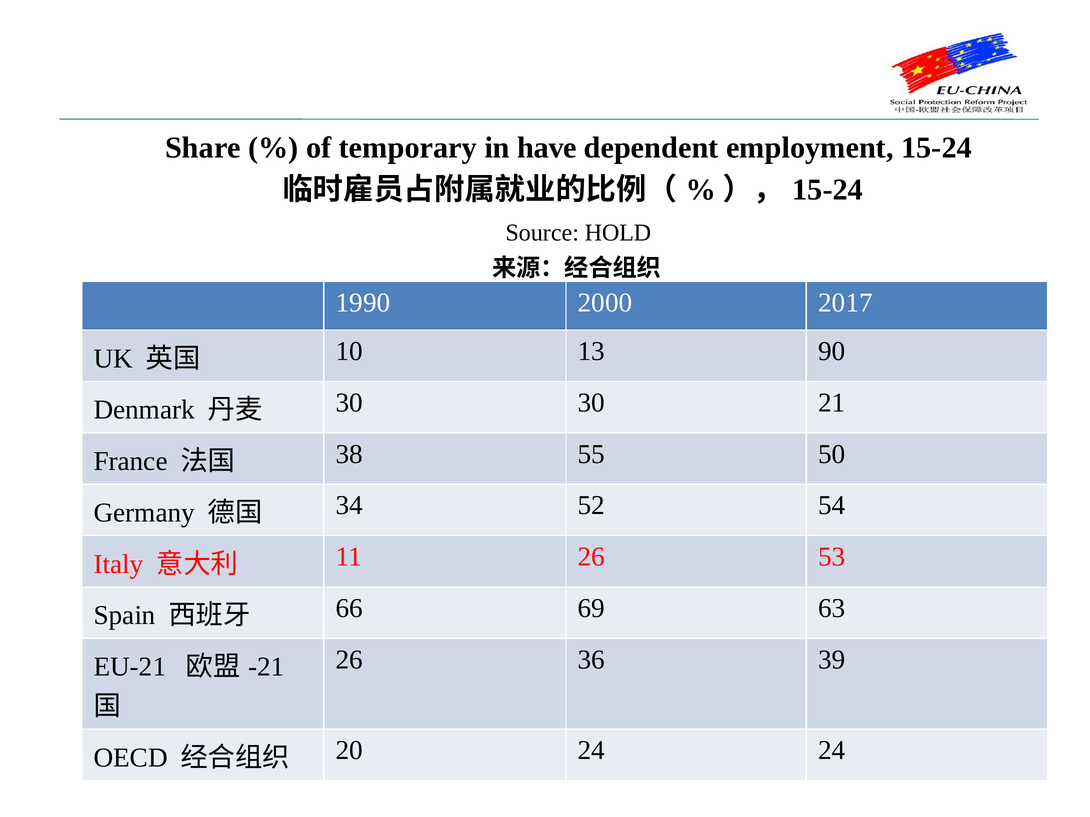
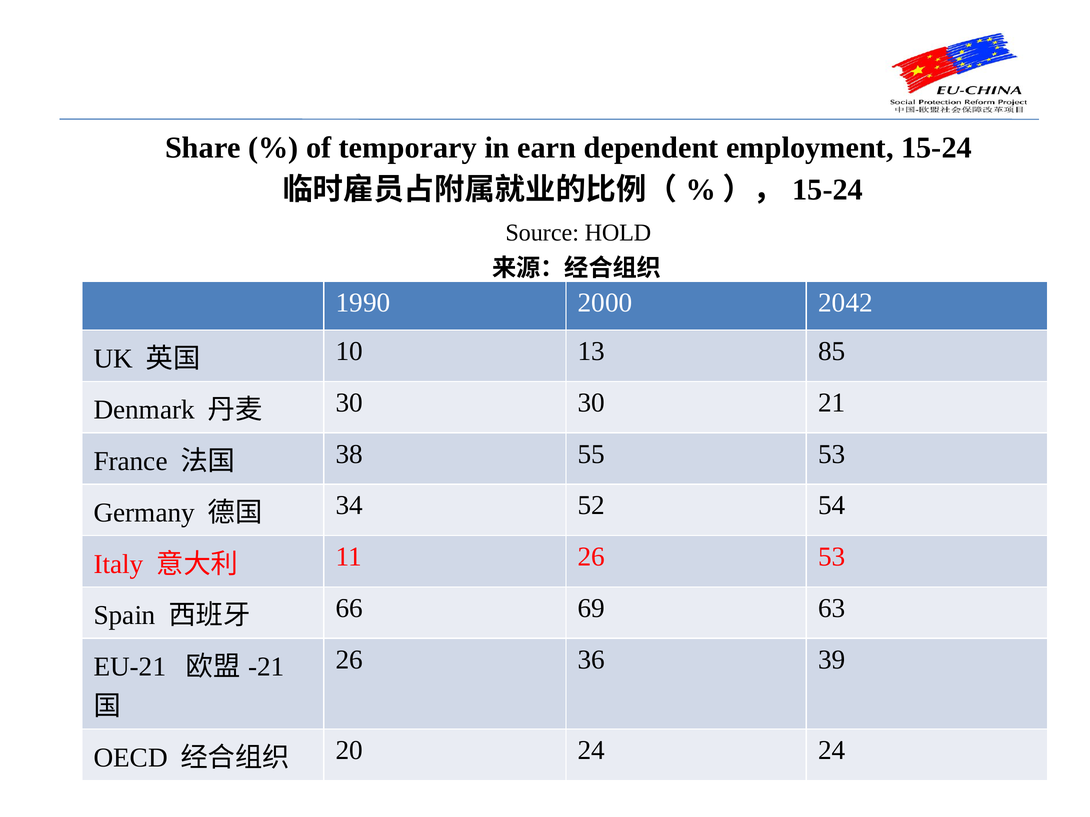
have: have -> earn (547, 148)
2017: 2017 -> 2042 (846, 303)
90: 90 -> 85 (832, 352)
55 50: 50 -> 53 (832, 454)
